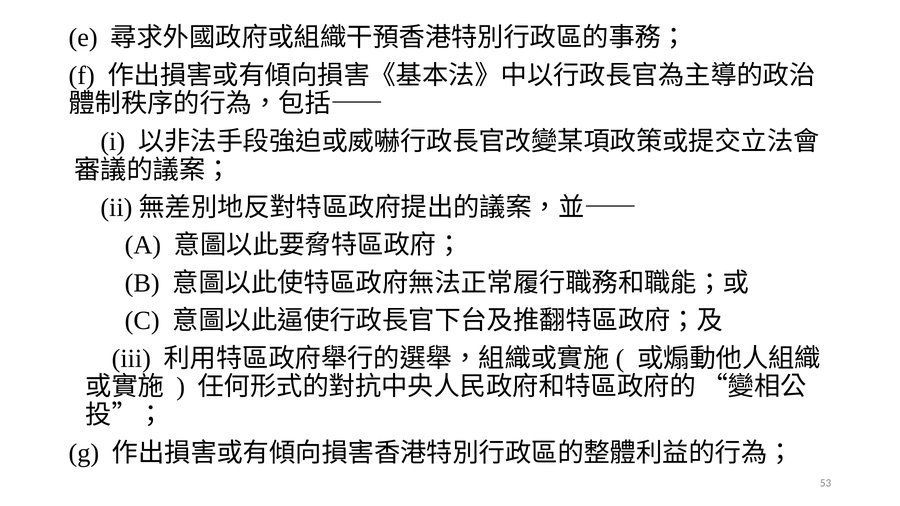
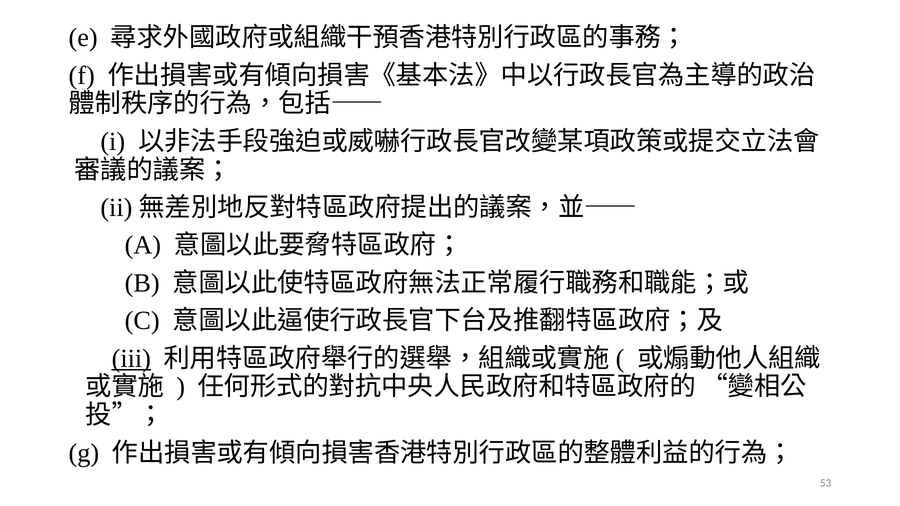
iii underline: none -> present (131, 359)
